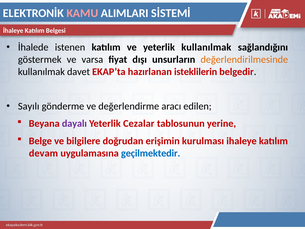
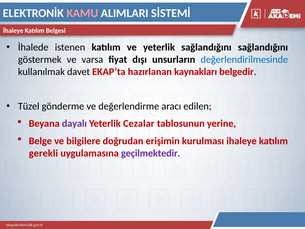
yeterlik kullanılmak: kullanılmak -> sağlandığını (206, 47)
değerlendirilmesinde colour: orange -> blue (244, 59)
isteklilerin: isteklilerin -> kaynakları (196, 72)
Sayılı: Sayılı -> Tüzel (29, 106)
devam: devam -> gerekli (43, 153)
geçilmektedir colour: blue -> purple (151, 153)
